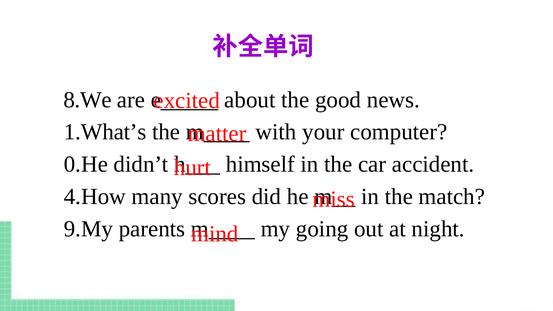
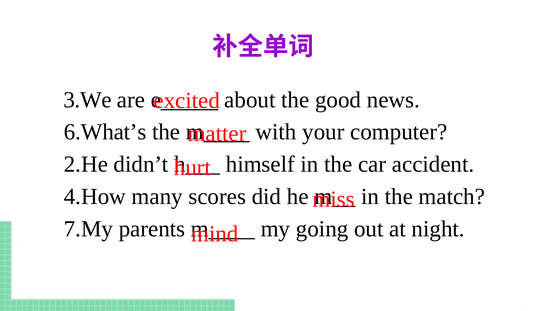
8.We: 8.We -> 3.We (88, 100)
1.What’s: 1.What’s -> 6.What’s (105, 132)
0.He: 0.He -> 2.He (86, 164)
9.My: 9.My -> 7.My (88, 229)
